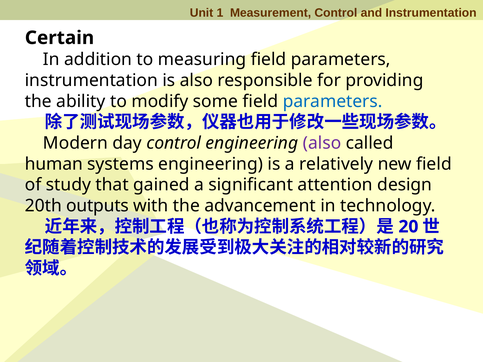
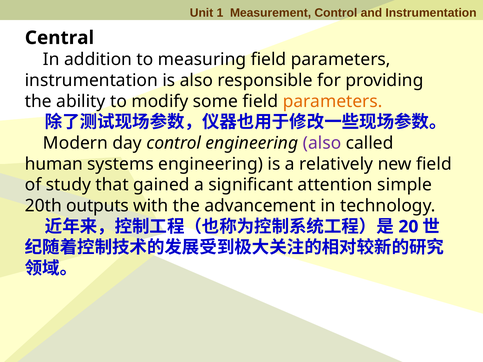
Certain: Certain -> Central (60, 38)
parameters colour: blue -> orange (333, 101)
design: design -> simple (405, 185)
